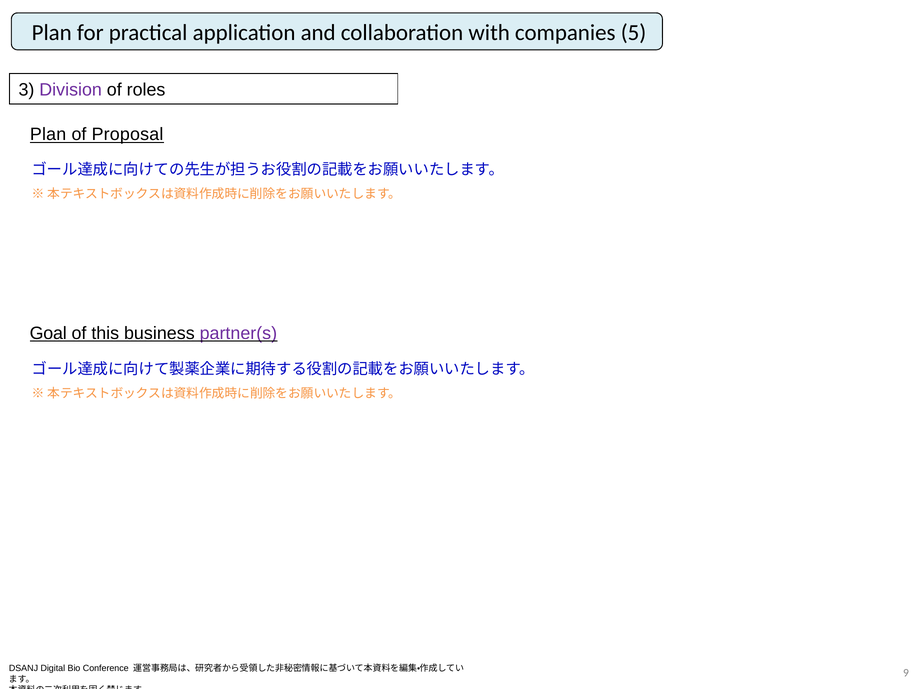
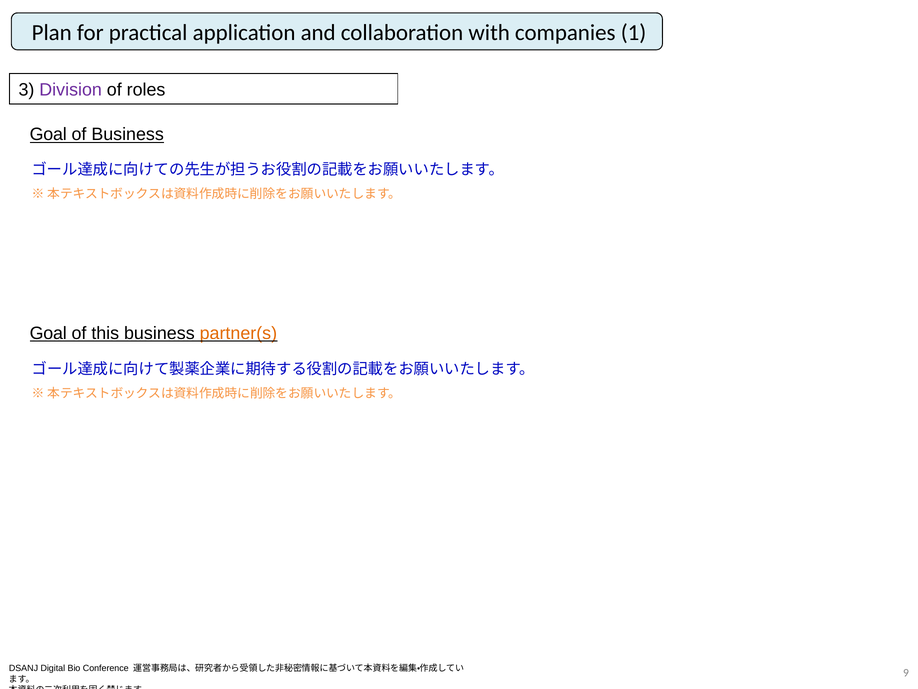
5: 5 -> 1 (634, 33)
Plan: Plan -> Goal (48, 134)
of Proposal: Proposal -> Business (128, 134)
partner(s colour: purple -> orange (238, 333)
